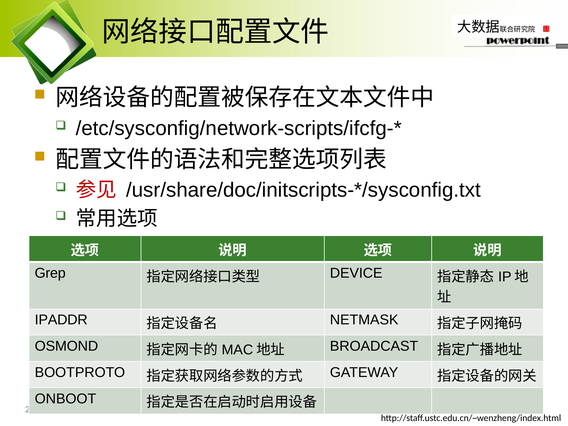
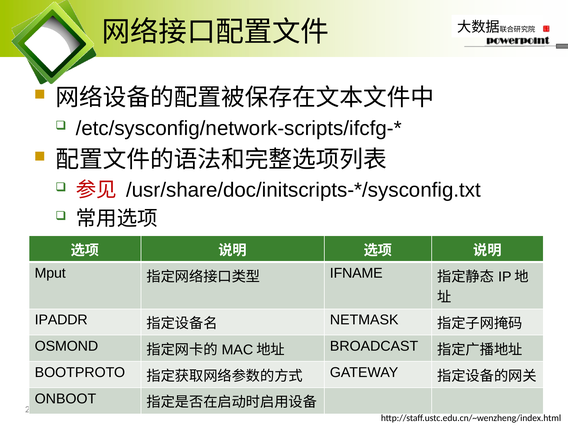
Grep: Grep -> Mput (50, 273)
DEVICE: DEVICE -> IFNAME (356, 273)
